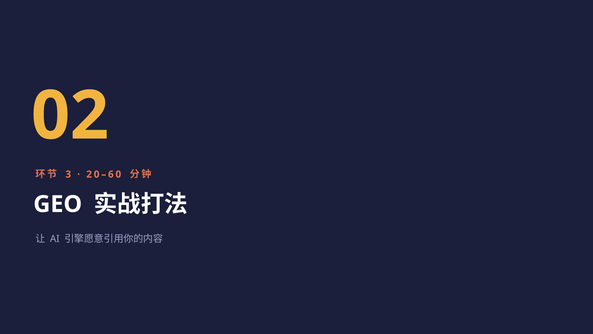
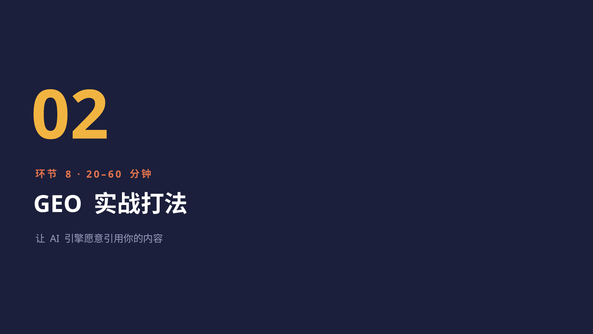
3: 3 -> 8 (68, 174)
